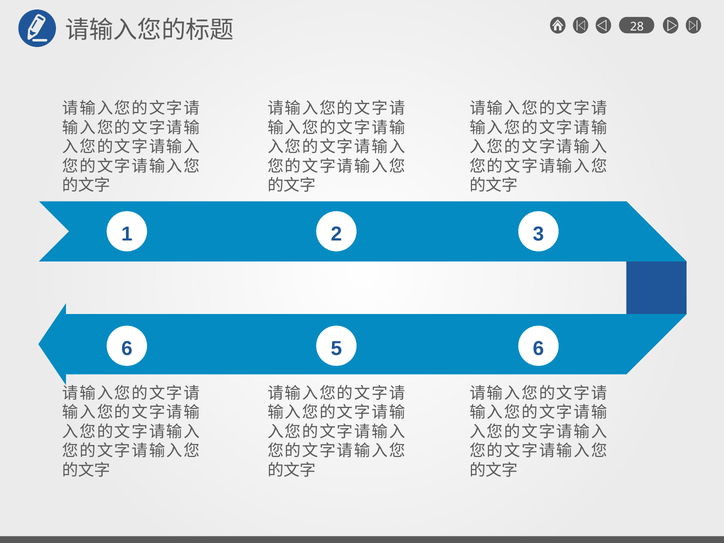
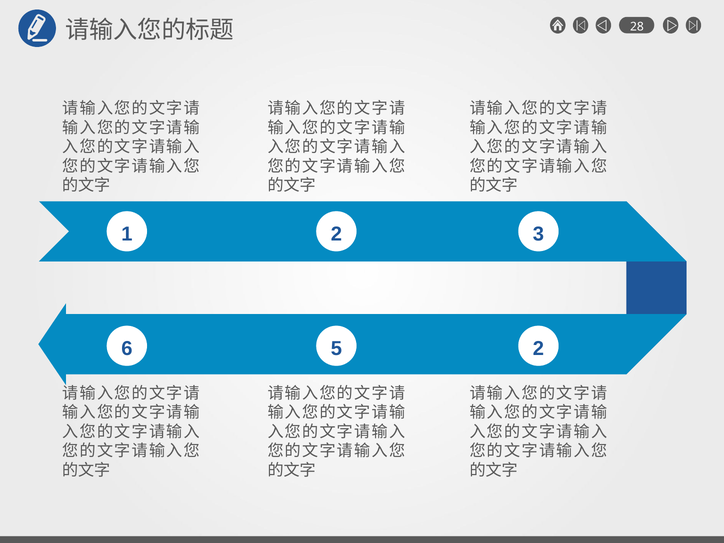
5 6: 6 -> 2 (538, 349)
